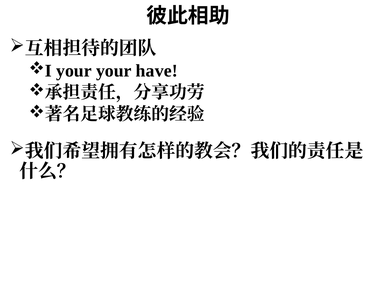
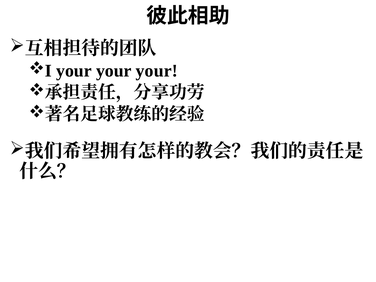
have: have -> your (157, 71)
